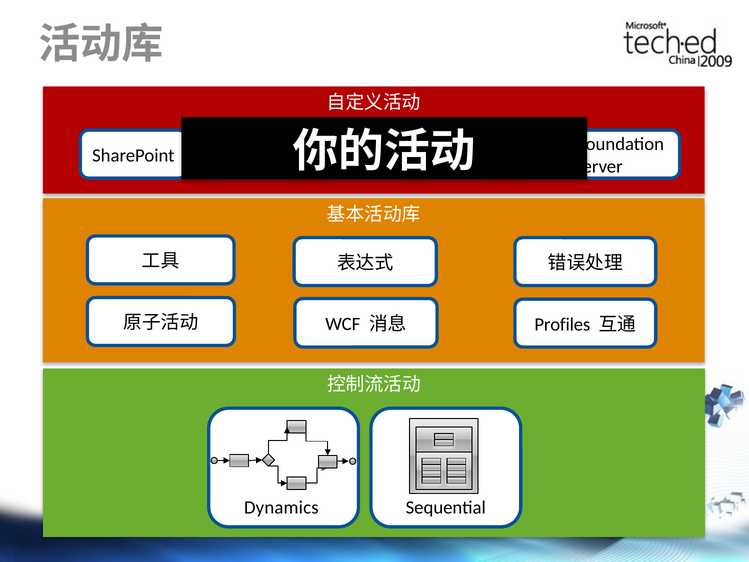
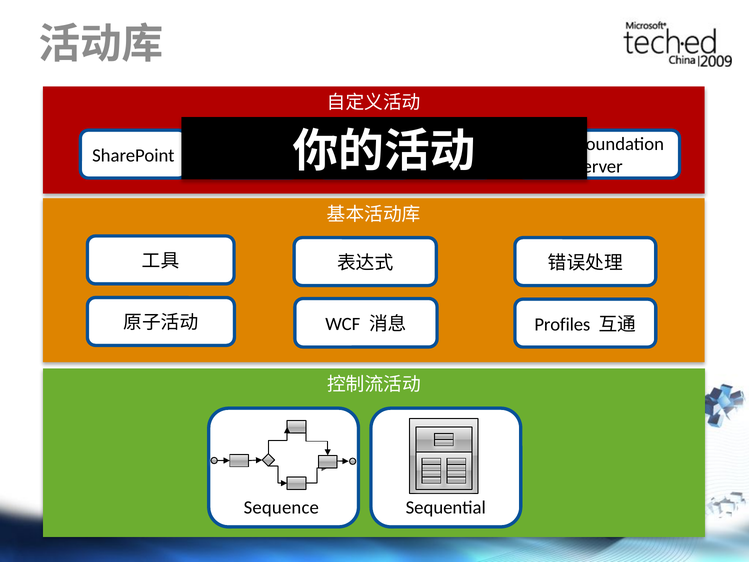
Dynamics: Dynamics -> Sequence (281, 507)
